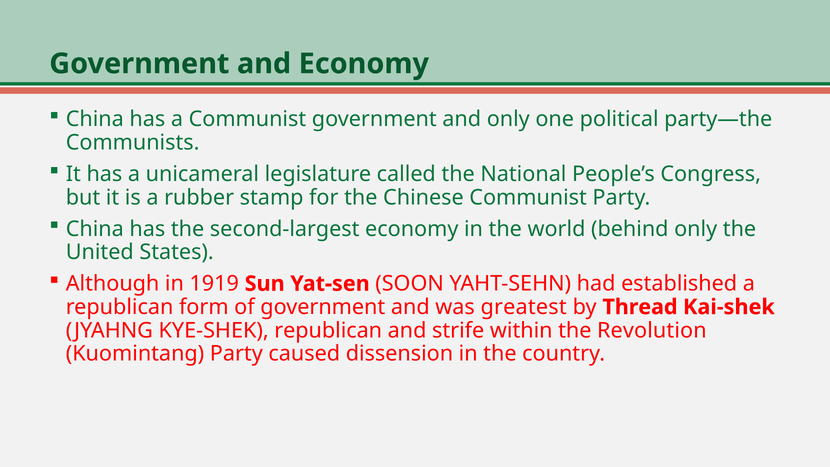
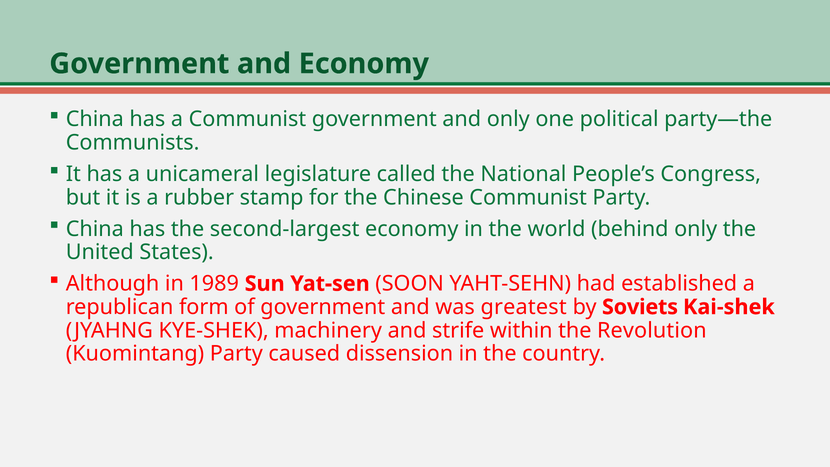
1919: 1919 -> 1989 (214, 284)
Thread: Thread -> Soviets (640, 307)
KYE-SHEK republican: republican -> machinery (328, 330)
